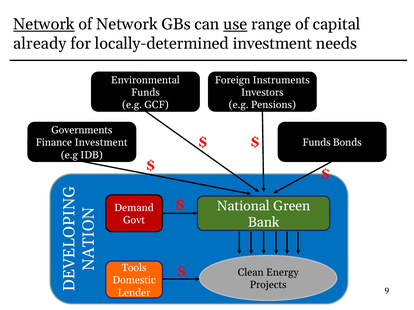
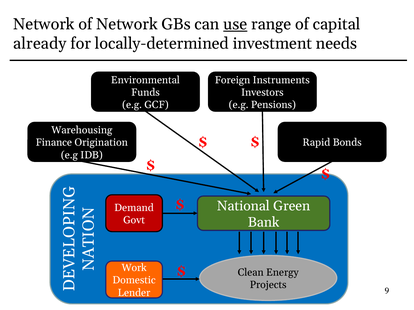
Network underline: present -> none (44, 24)
Governments: Governments -> Warehousing (82, 130)
Finance Investment: Investment -> Origination (101, 143)
Funds: Funds -> Rapid (316, 143)
Tools: Tools -> Work (134, 268)
